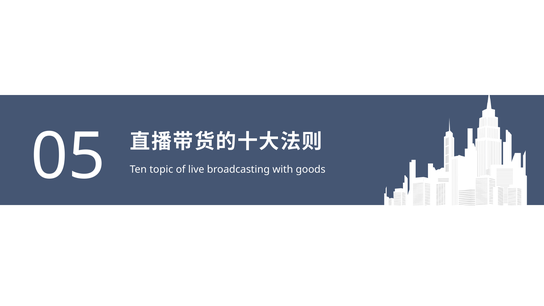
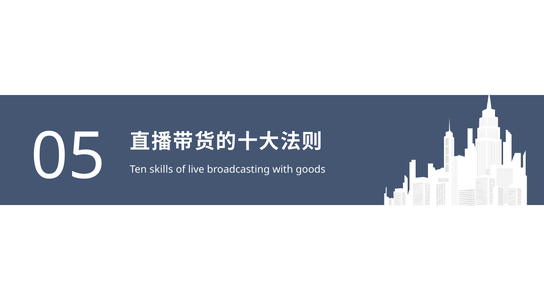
topic: topic -> skills (161, 170)
